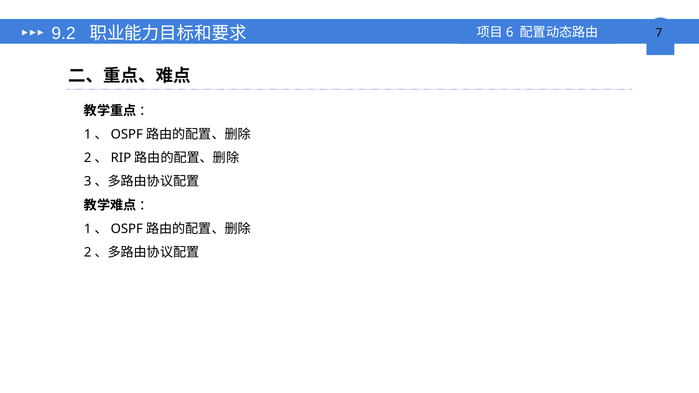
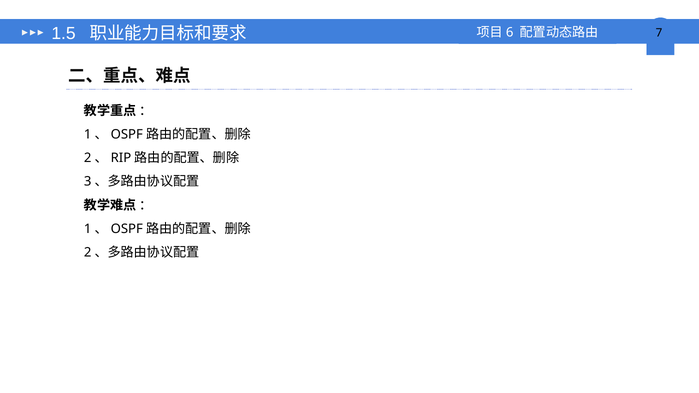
9.2: 9.2 -> 1.5 (64, 33)
